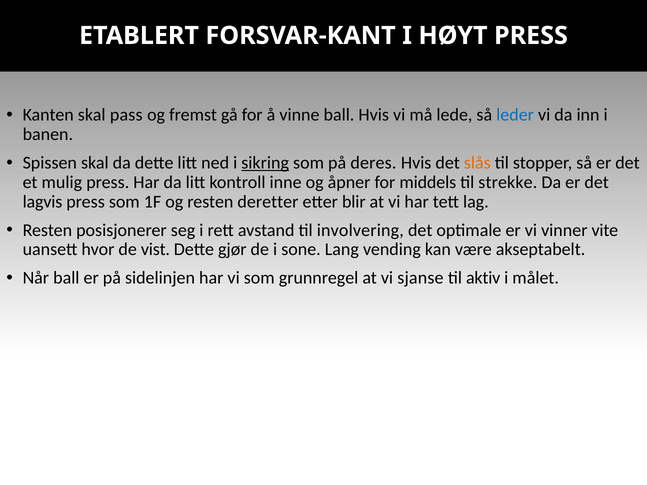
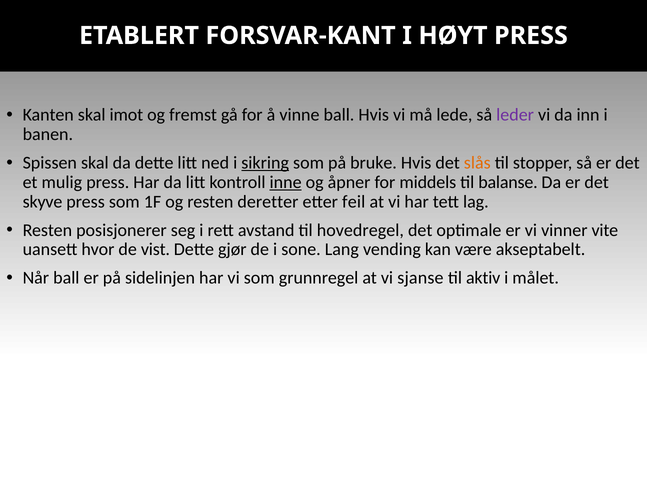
pass: pass -> imot (126, 115)
leder colour: blue -> purple (515, 115)
deres: deres -> bruke (374, 163)
inne underline: none -> present (286, 182)
strekke: strekke -> balanse (508, 182)
lagvis: lagvis -> skyve (43, 202)
blir: blir -> feil (354, 202)
involvering: involvering -> hovedregel (360, 230)
